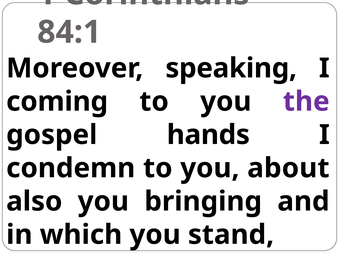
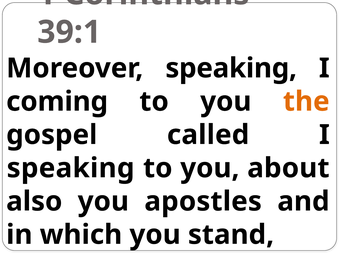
84:1: 84:1 -> 39:1 (69, 32)
the colour: purple -> orange (306, 102)
hands: hands -> called (208, 135)
condemn: condemn -> speaking (71, 168)
bringing: bringing -> apostles (203, 202)
